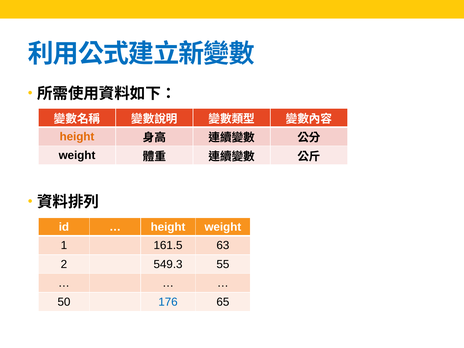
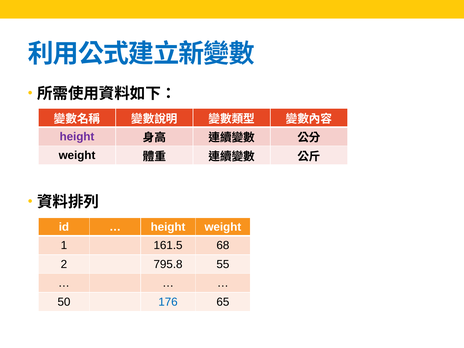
height colour: orange -> purple (77, 137)
63: 63 -> 68 (223, 245)
549.3: 549.3 -> 795.8 (168, 264)
